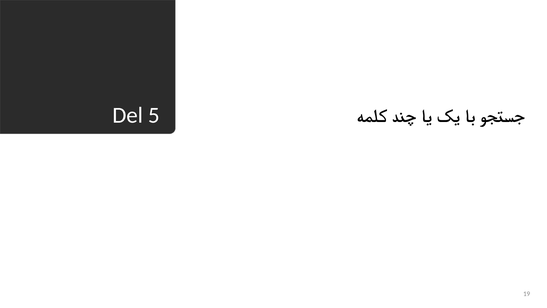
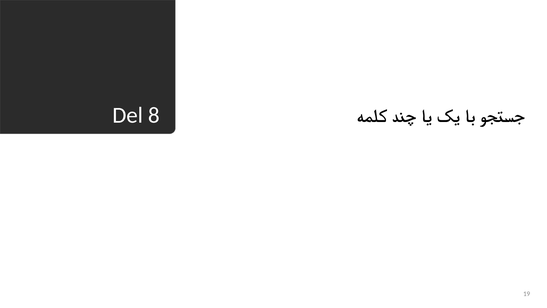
5: 5 -> 8 (154, 115)
